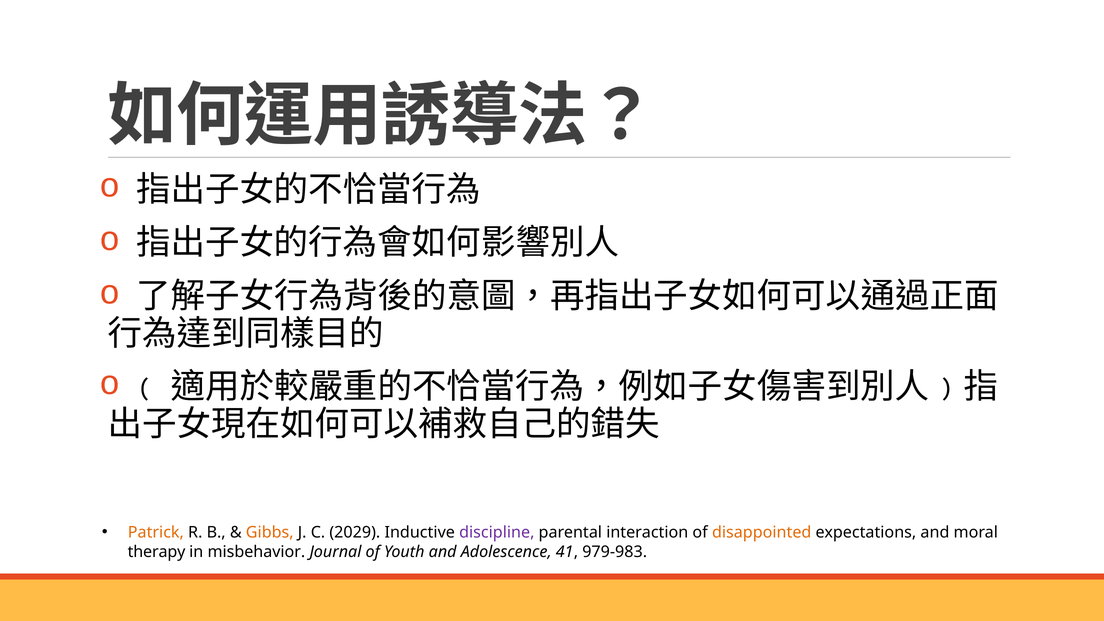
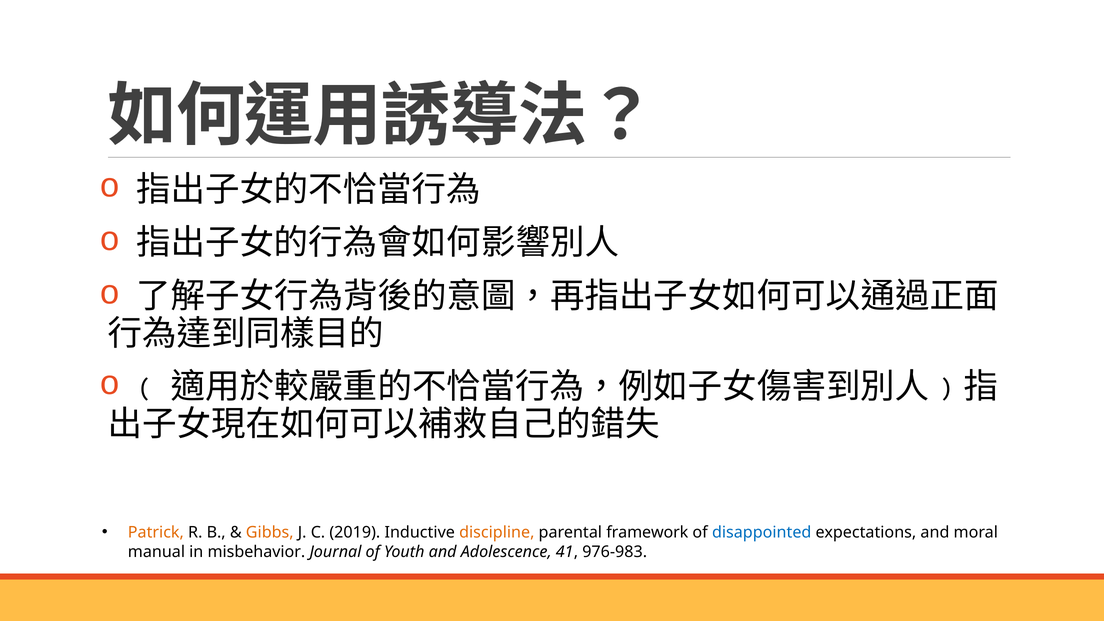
2029: 2029 -> 2019 (355, 532)
discipline colour: purple -> orange (497, 532)
interaction: interaction -> framework (647, 532)
disappointed colour: orange -> blue (762, 532)
therapy: therapy -> manual (156, 552)
979-983: 979-983 -> 976-983 (615, 552)
